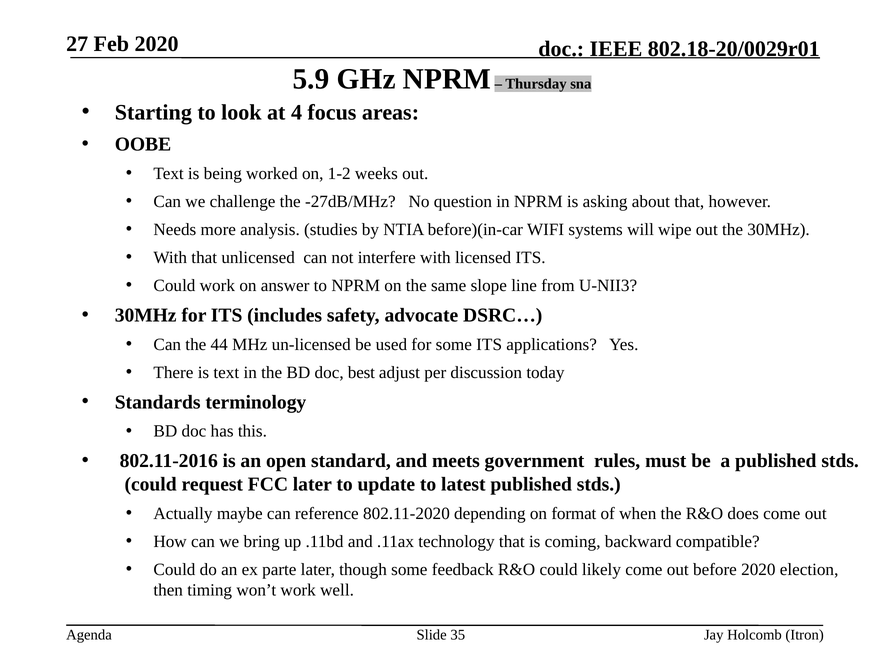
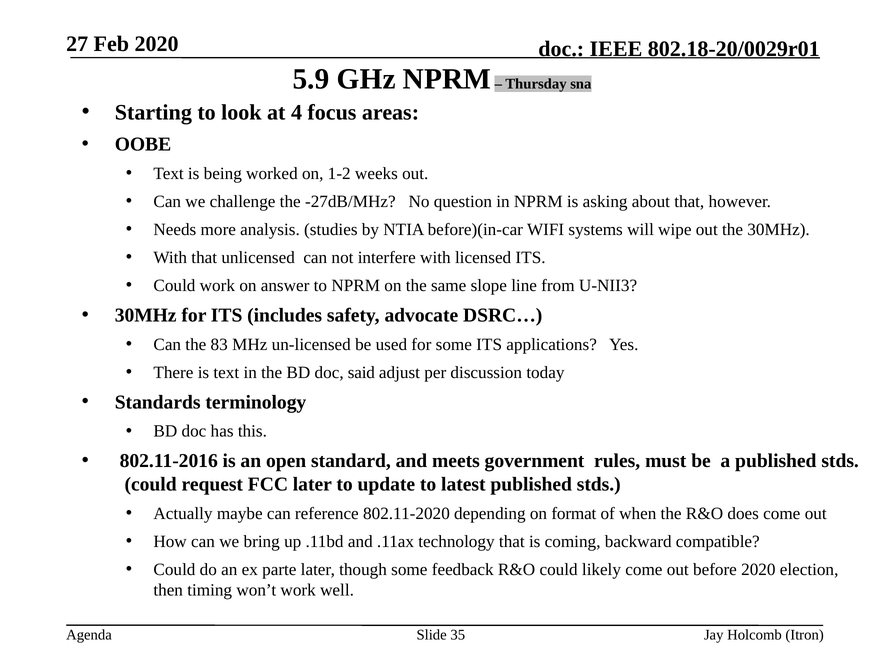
44: 44 -> 83 (219, 344)
best: best -> said (361, 372)
